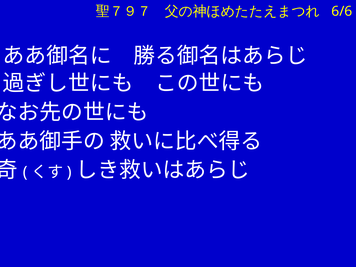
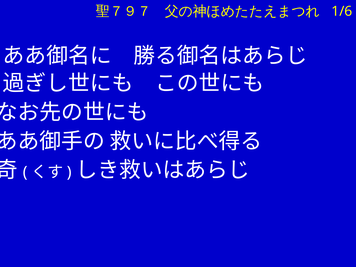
6/6: 6/6 -> 1/6 (342, 11)
